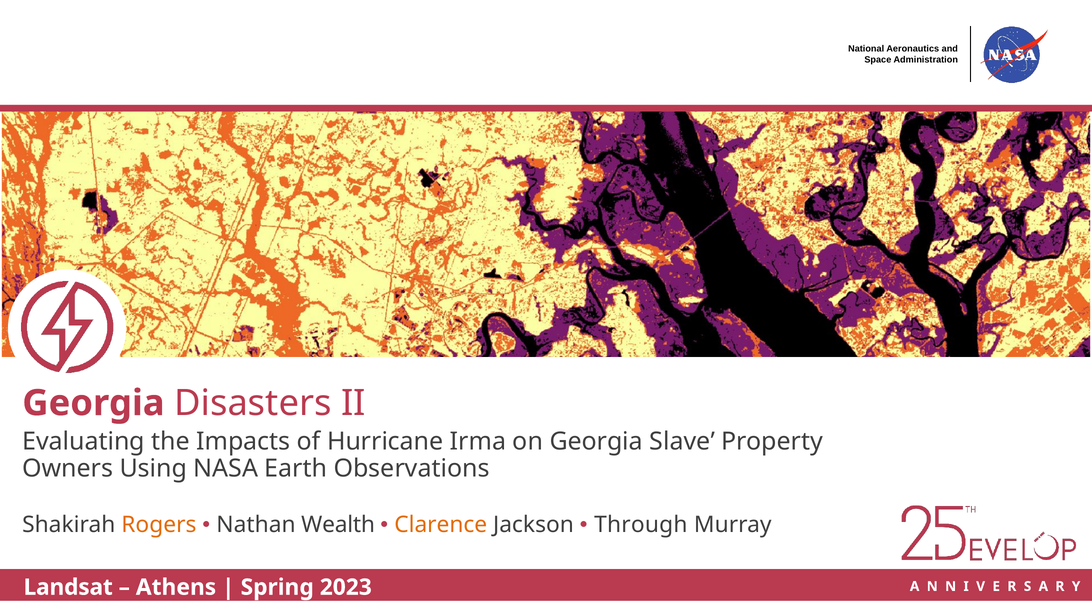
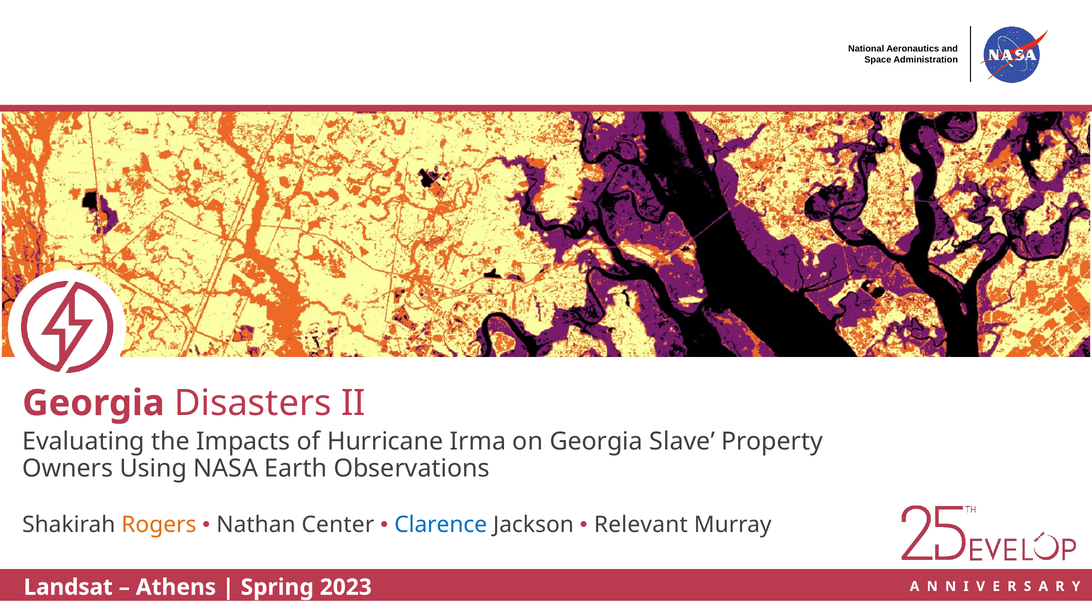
Wealth: Wealth -> Center (338, 525)
Clarence colour: orange -> blue (441, 525)
Through: Through -> Relevant (641, 525)
